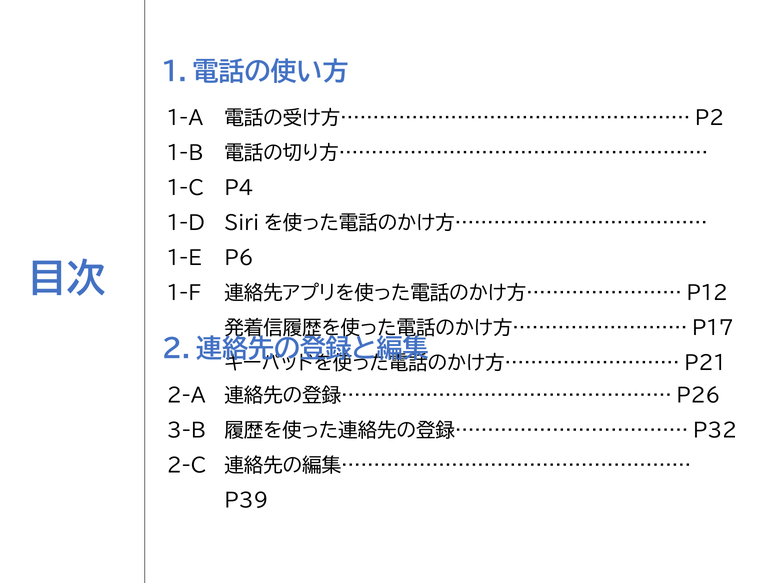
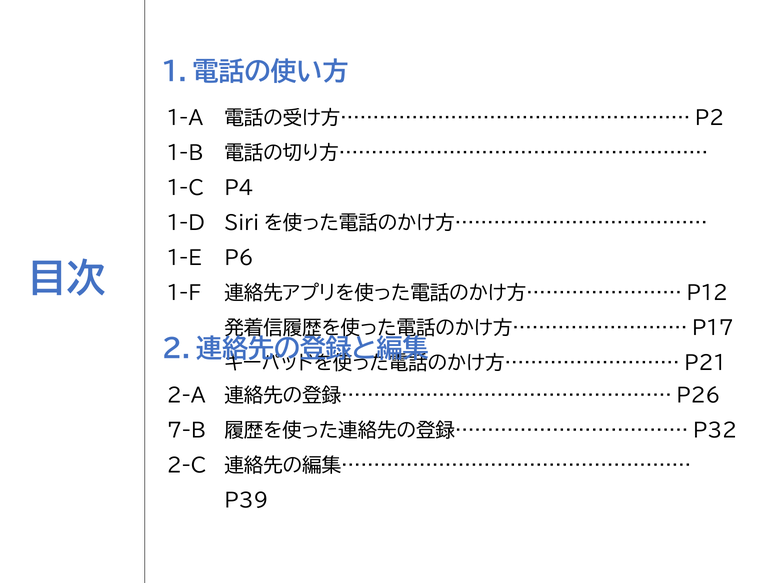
3-B: 3-B -> 7-B (186, 431)
